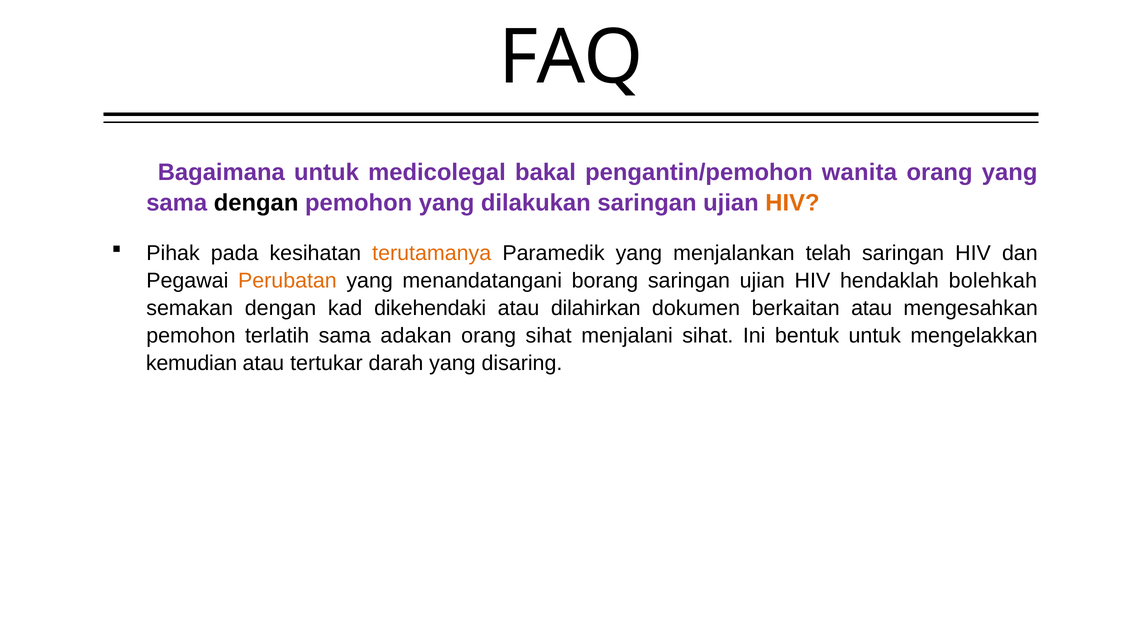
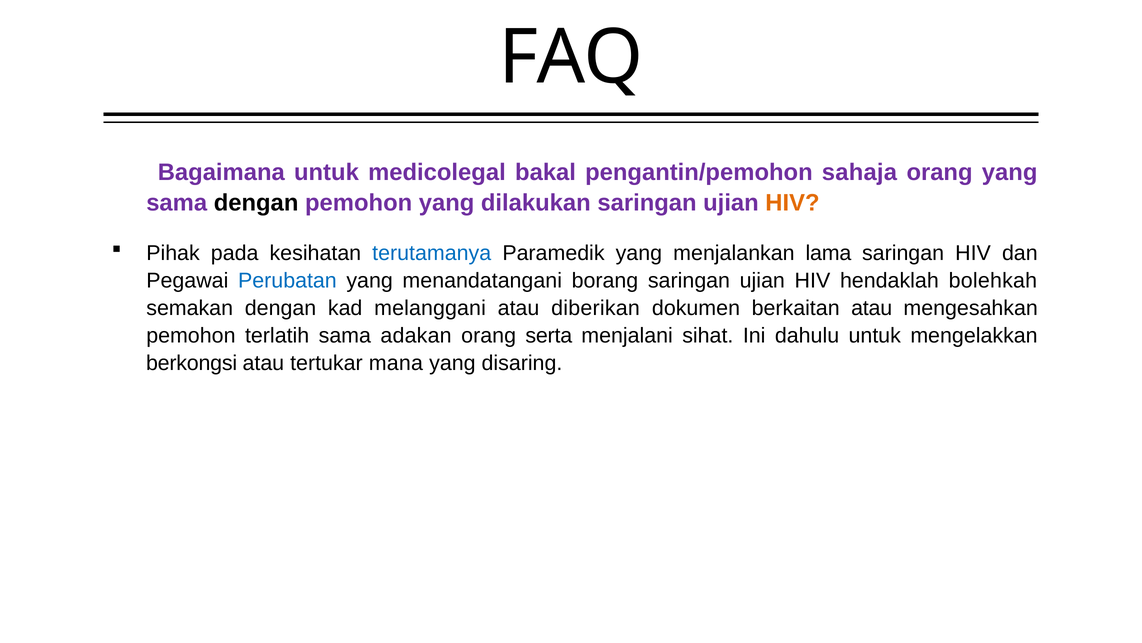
wanita: wanita -> sahaja (859, 172)
terutamanya colour: orange -> blue (432, 253)
telah: telah -> lama (828, 253)
Perubatan colour: orange -> blue (287, 280)
dikehendaki: dikehendaki -> melanggani (430, 308)
dilahirkan: dilahirkan -> diberikan (596, 308)
orang sihat: sihat -> serta (549, 335)
bentuk: bentuk -> dahulu (807, 335)
kemudian: kemudian -> berkongsi (192, 363)
darah: darah -> mana (396, 363)
